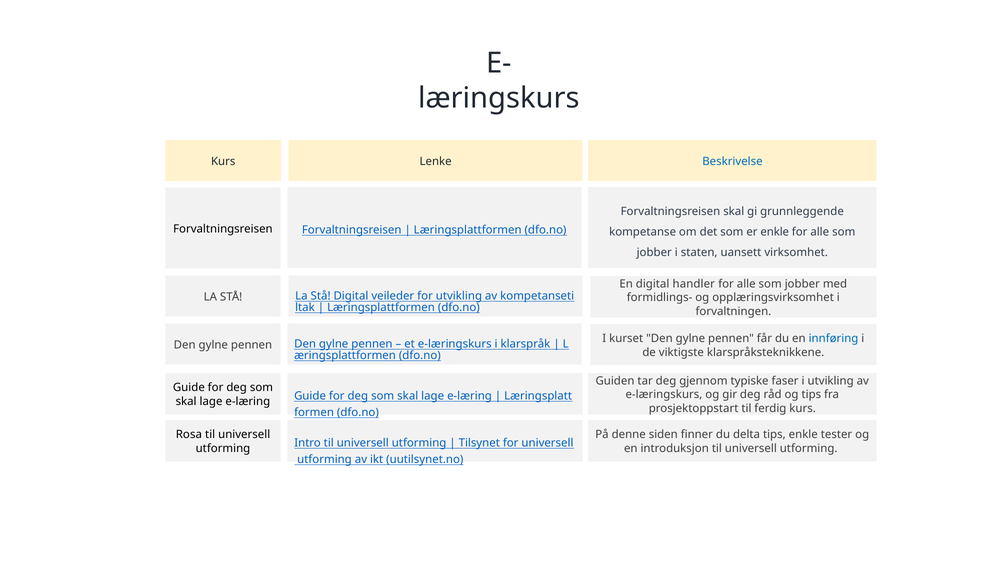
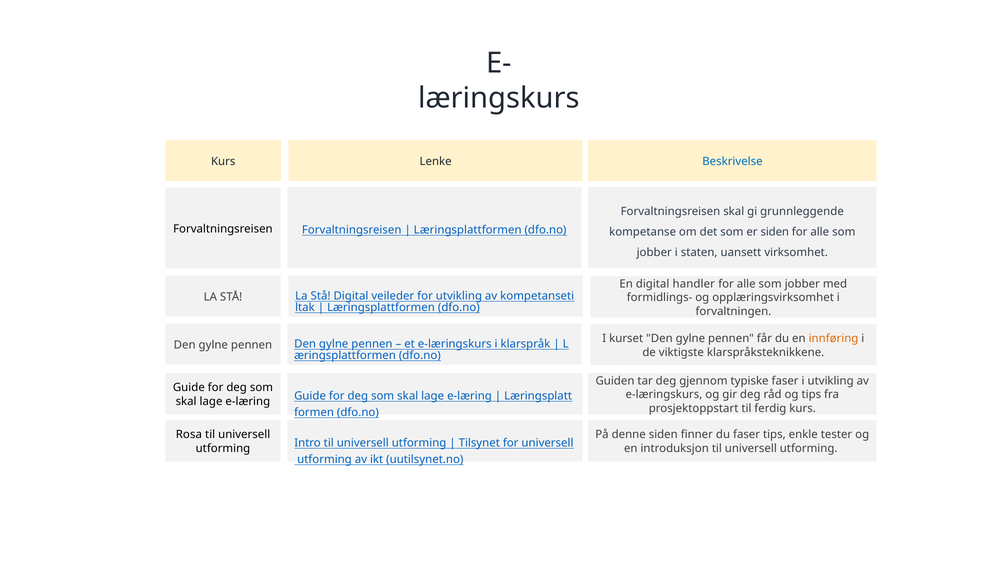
er enkle: enkle -> siden (775, 232)
innføring colour: blue -> orange (834, 339)
du delta: delta -> faser (747, 435)
